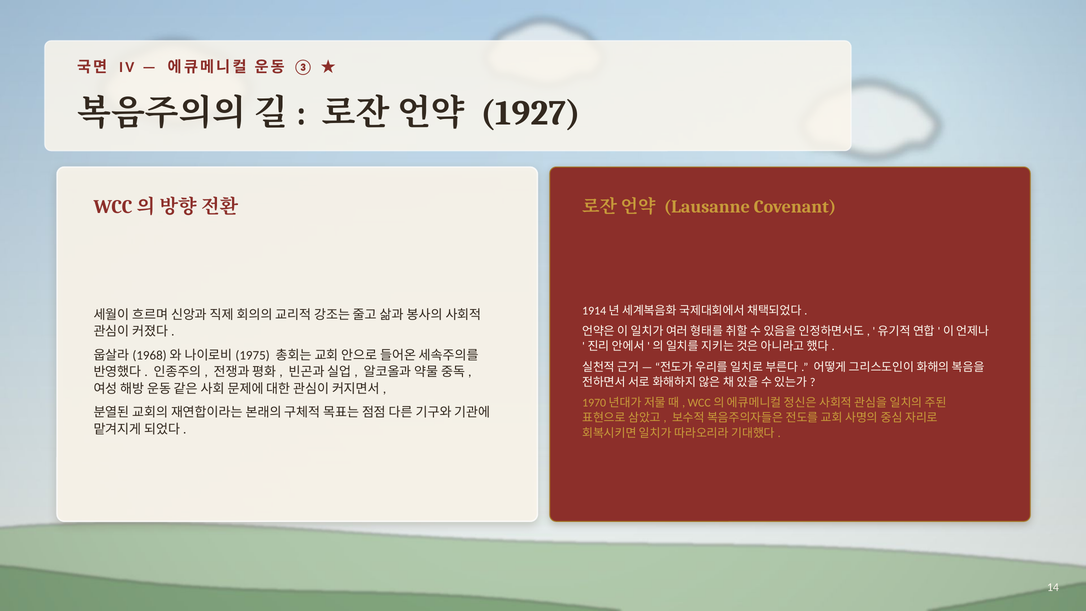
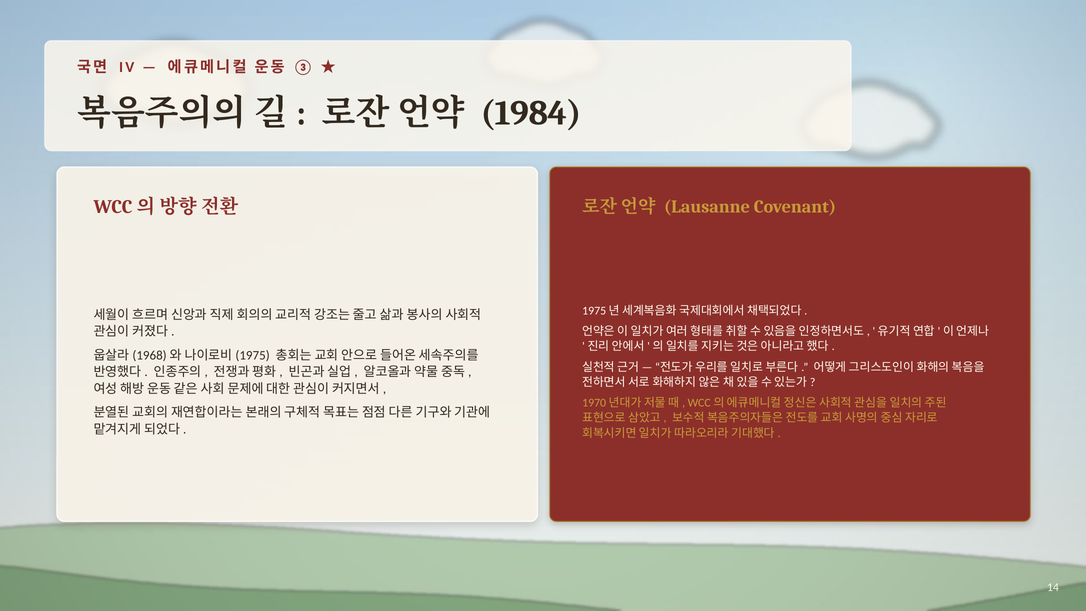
1927: 1927 -> 1984 (531, 113)
1914: 1914 -> 1975 (594, 311)
